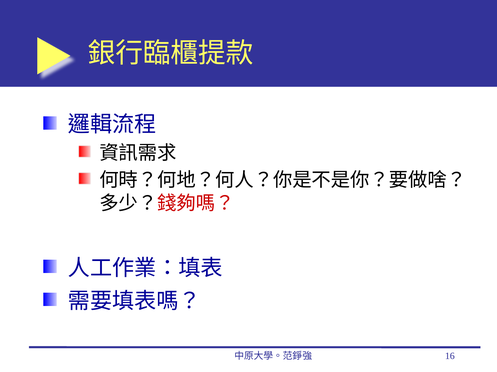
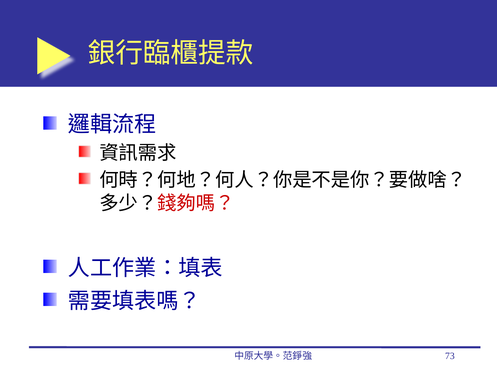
16: 16 -> 73 (450, 357)
